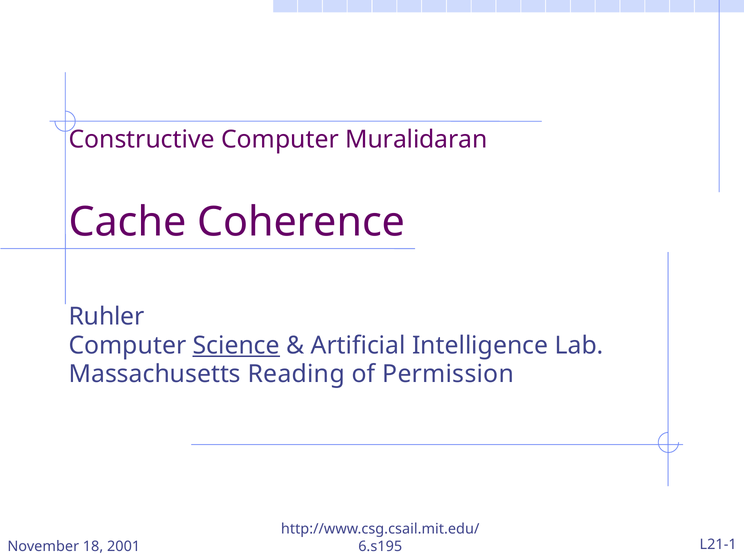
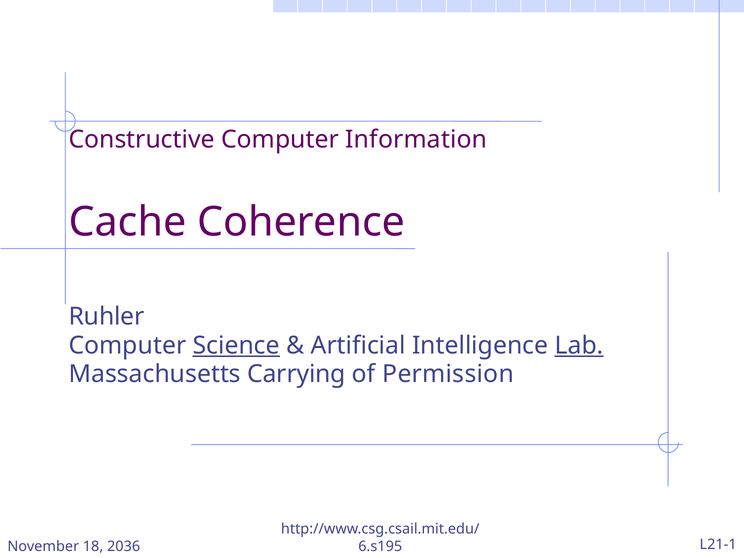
Muralidaran: Muralidaran -> Information (416, 140)
Lab underline: none -> present (579, 345)
Reading: Reading -> Carrying (296, 374)
2001: 2001 -> 2036 (124, 547)
